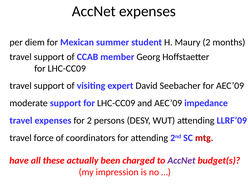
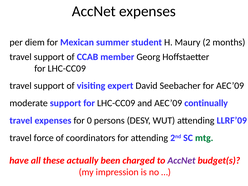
impedance: impedance -> continually (206, 103)
for 2: 2 -> 0 (89, 121)
mtg colour: red -> green (204, 138)
